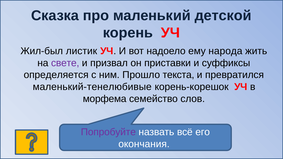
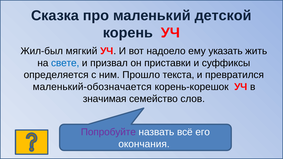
листик: листик -> мягкий (82, 51)
народа: народа -> указать (226, 51)
свете colour: purple -> blue (65, 63)
маленький-тенелюбивые: маленький-тенелюбивые -> маленький-обозначается (92, 87)
морфема: морфема -> значимая (105, 99)
